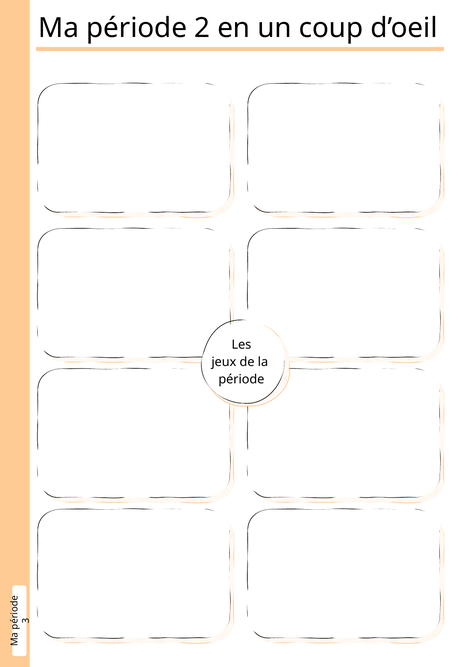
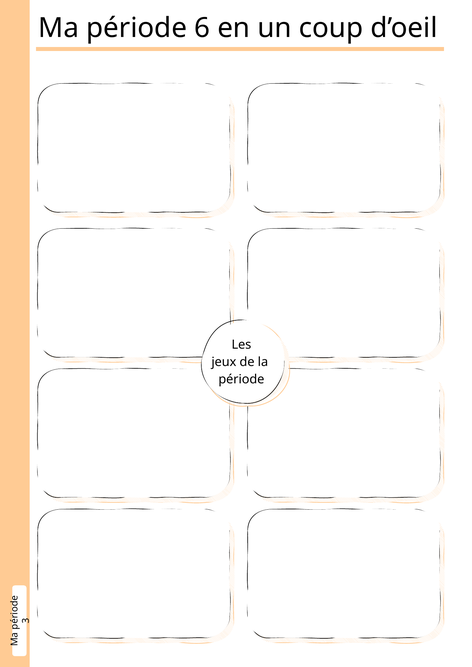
2: 2 -> 6 (202, 28)
